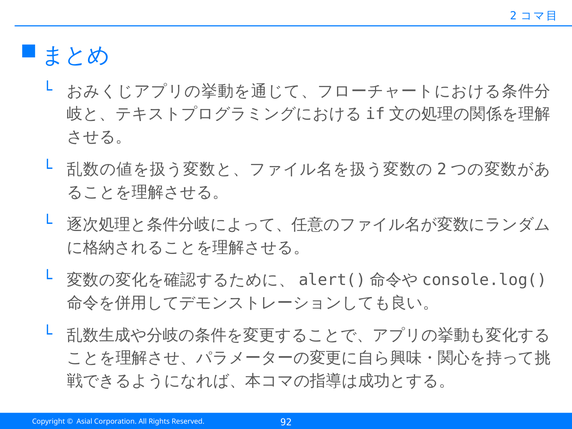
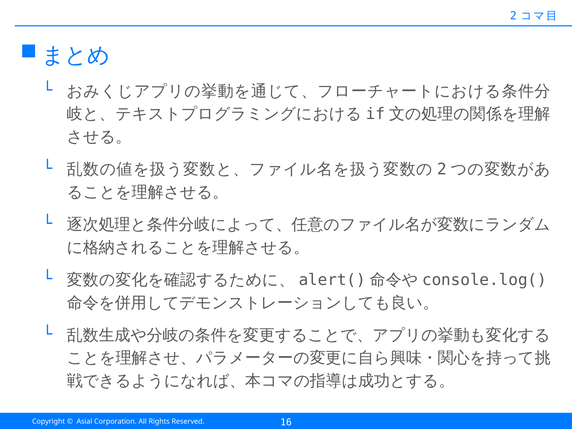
92: 92 -> 16 (286, 422)
